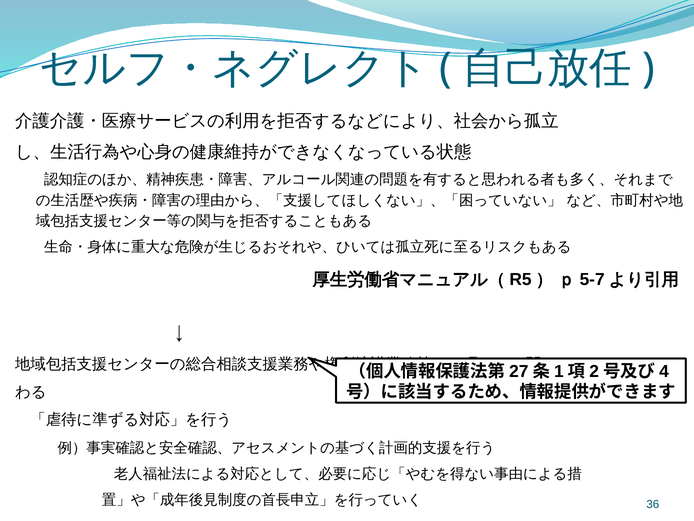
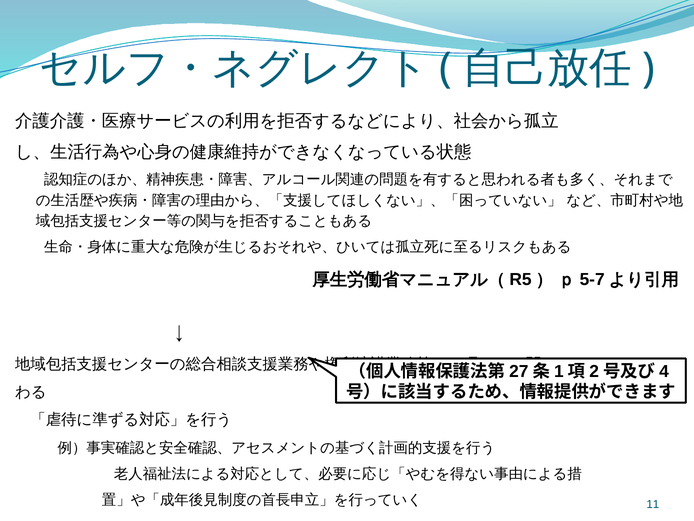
36: 36 -> 11 (653, 504)
